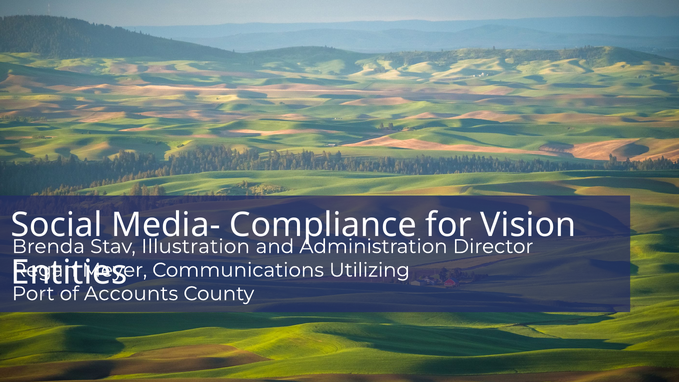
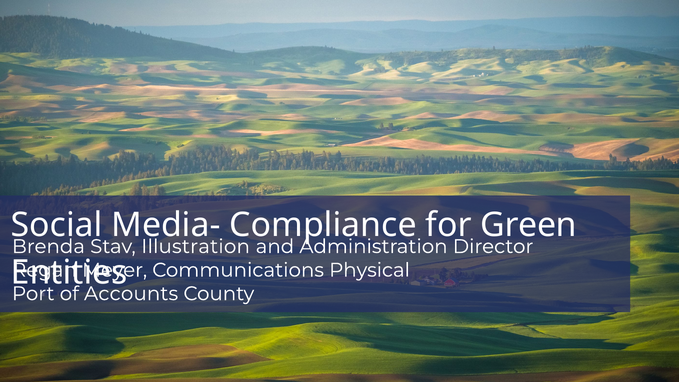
Vision: Vision -> Green (529, 225)
Utilizing: Utilizing -> Physical (369, 270)
